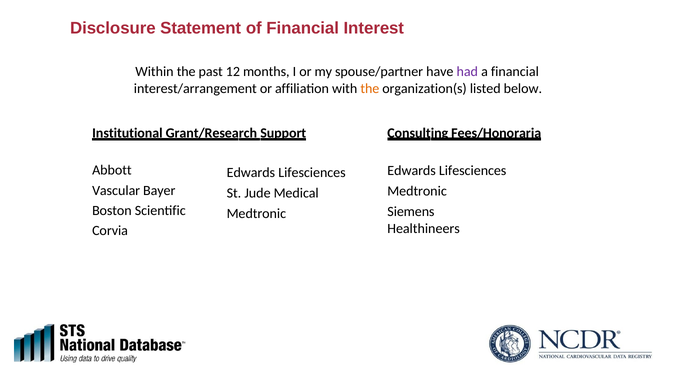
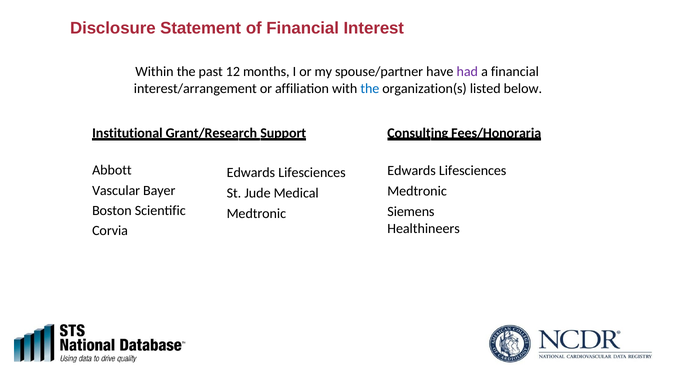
the colour: orange -> blue (370, 88)
